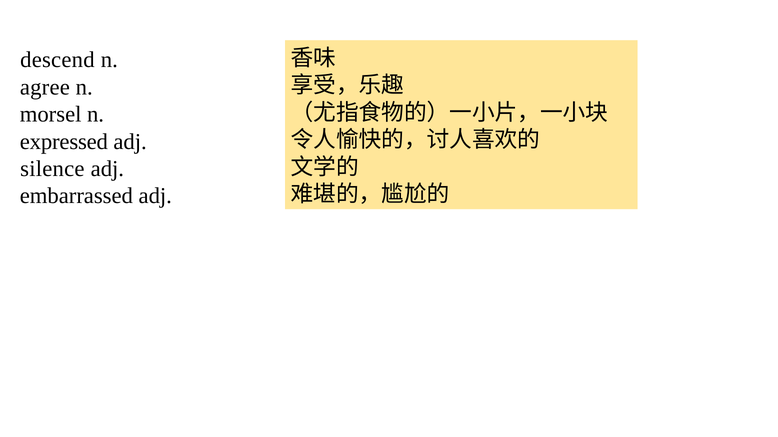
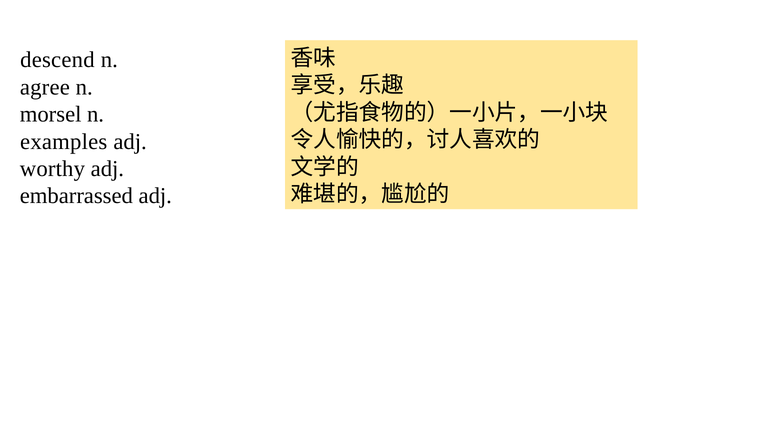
expressed: expressed -> examples (64, 142)
silence: silence -> worthy (52, 169)
